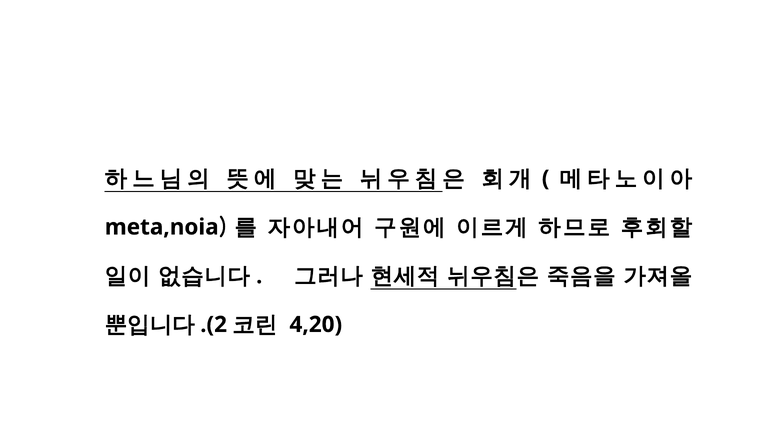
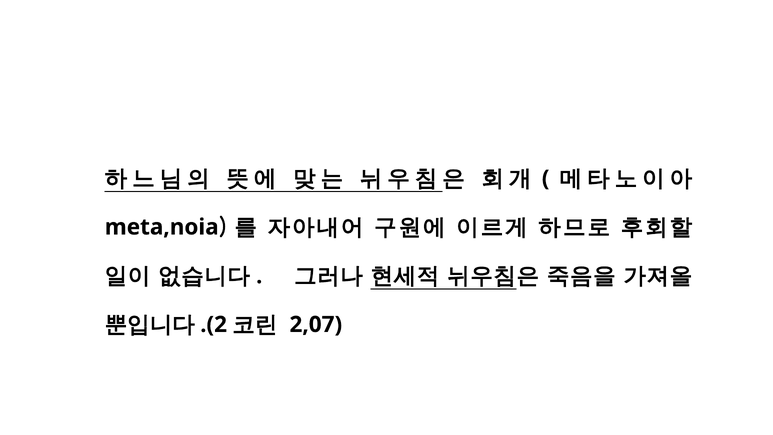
4,20: 4,20 -> 2,07 (316, 324)
